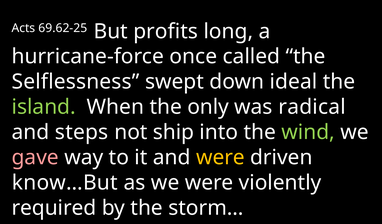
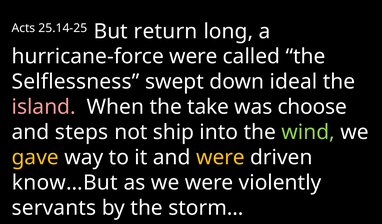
69.62-25: 69.62-25 -> 25.14-25 (63, 28)
profits: profits -> return (166, 31)
hurricane-force once: once -> were (193, 56)
island colour: light green -> pink (44, 107)
only: only -> take (208, 107)
radical: radical -> choose (312, 107)
gave colour: pink -> yellow (35, 157)
required: required -> servants (54, 208)
